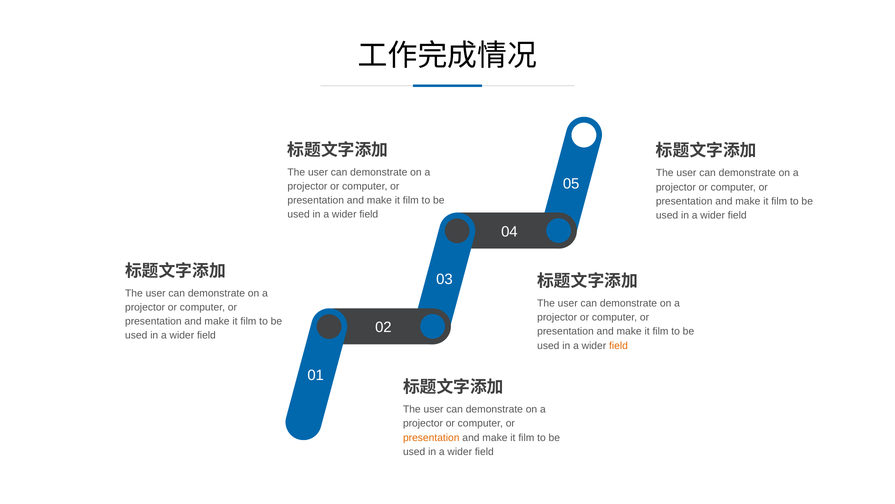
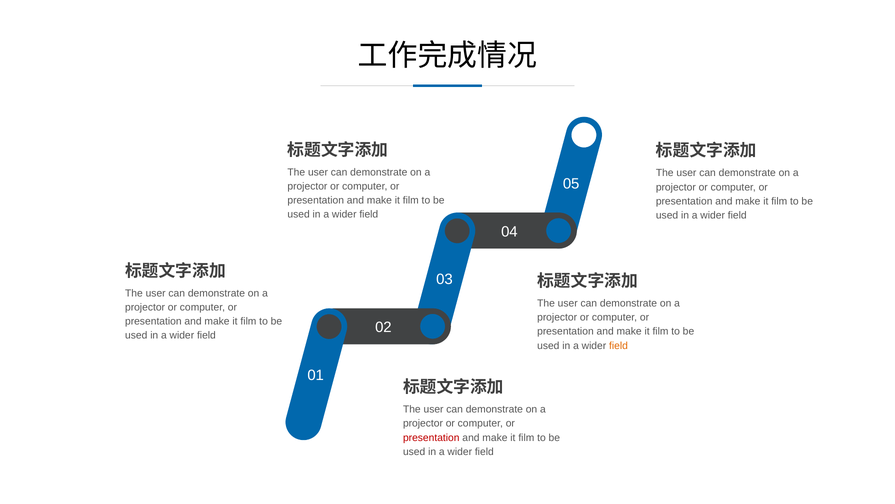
presentation colour: orange -> red (431, 437)
